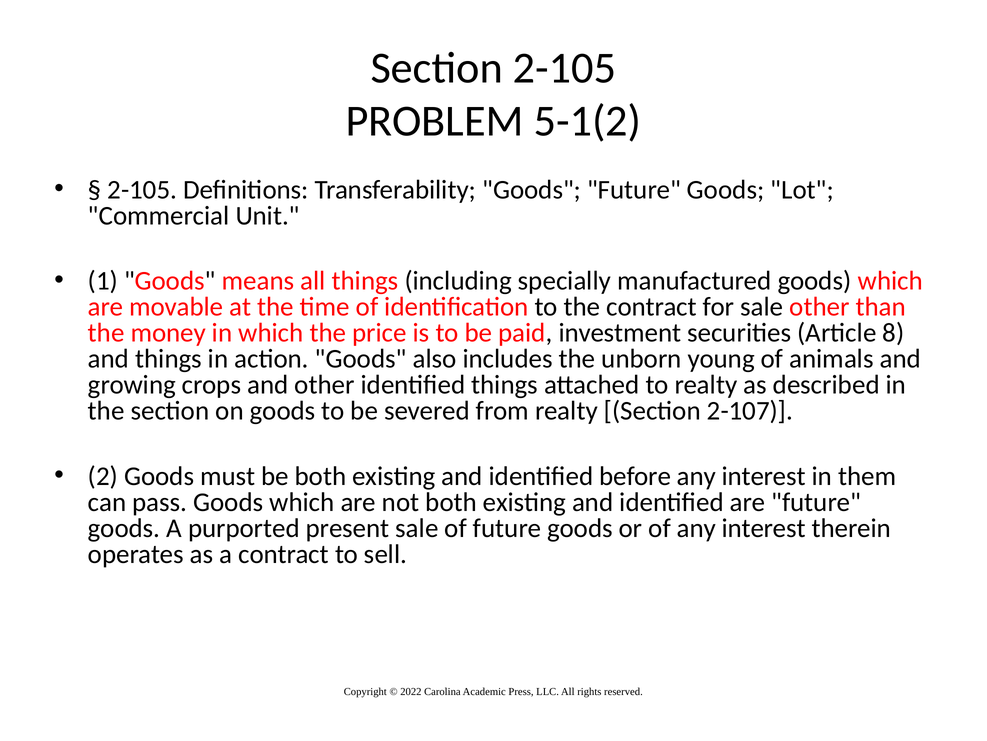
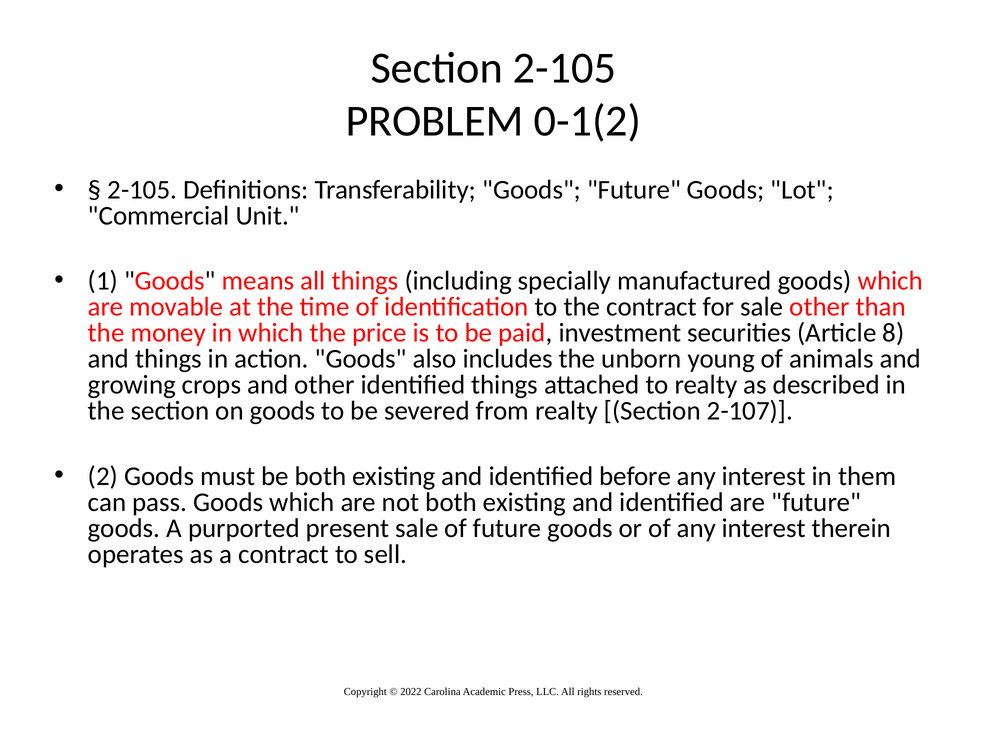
5-1(2: 5-1(2 -> 0-1(2 (587, 121)
